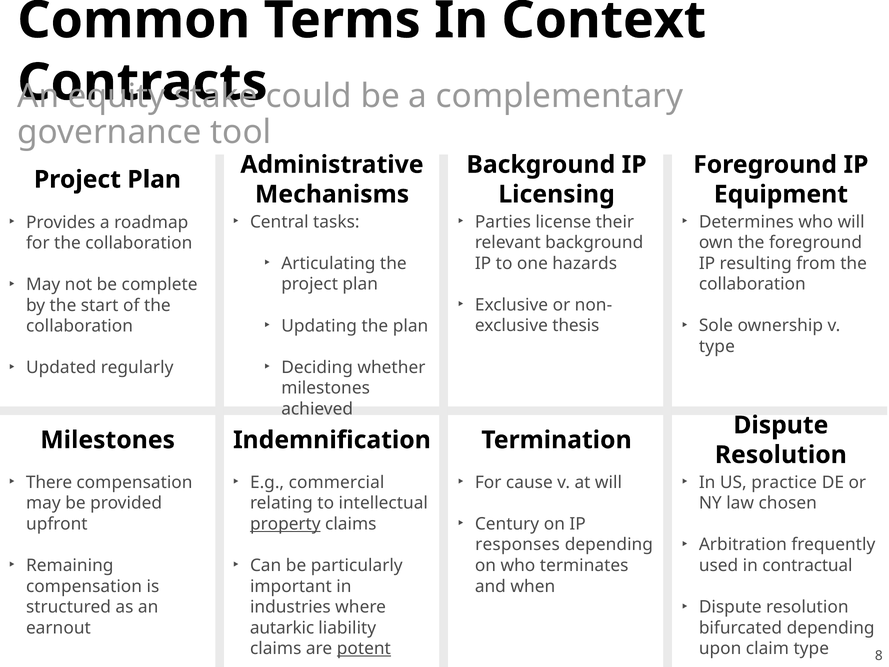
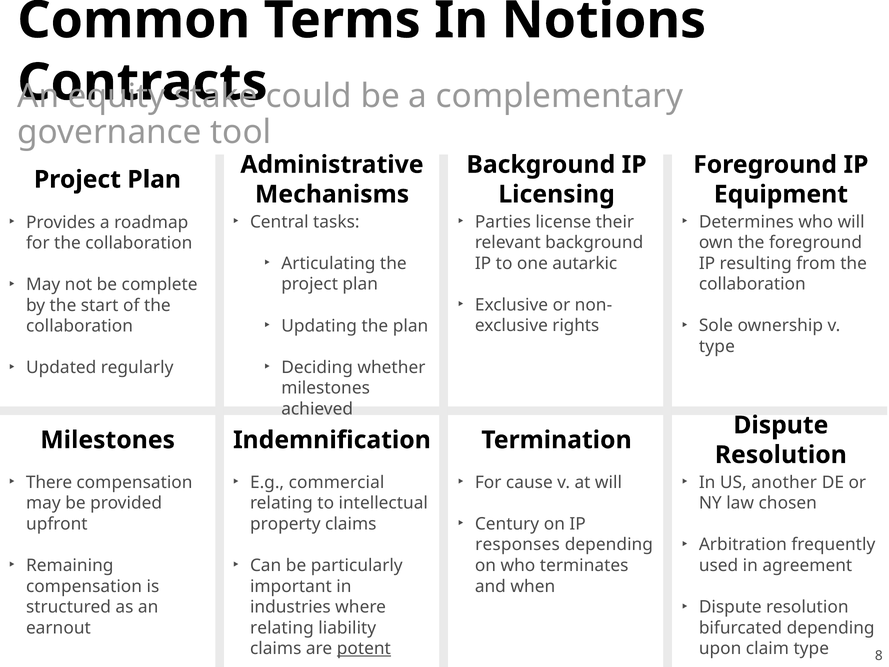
Context: Context -> Notions (604, 20)
hazards: hazards -> autarkic (585, 263)
thesis: thesis -> rights (576, 326)
practice: practice -> another (784, 482)
property underline: present -> none (285, 524)
contractual: contractual -> agreement (807, 565)
autarkic: autarkic -> relating (282, 628)
